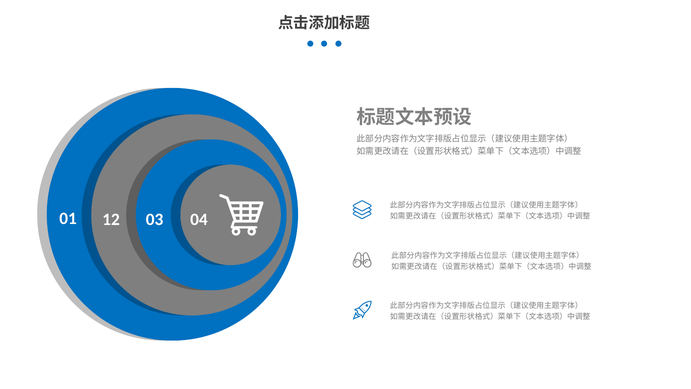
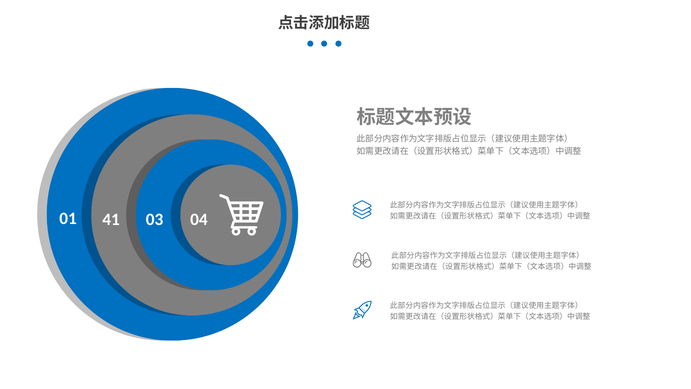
12: 12 -> 41 (111, 219)
